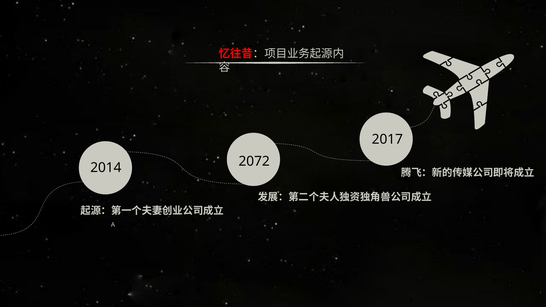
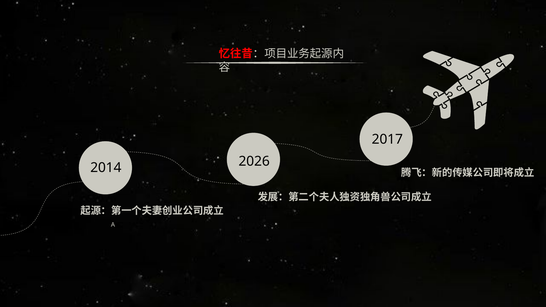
2072: 2072 -> 2026 (254, 161)
